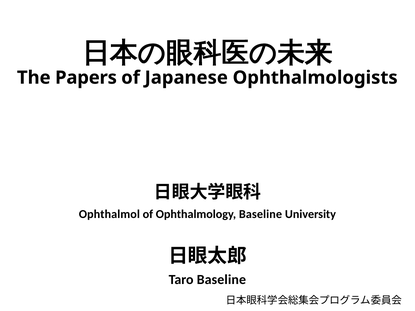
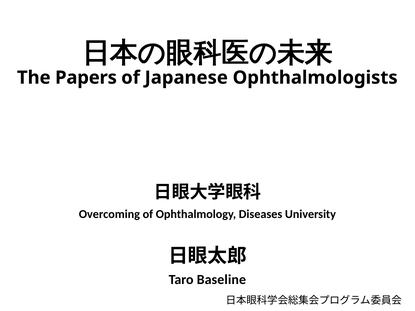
Ophthalmol: Ophthalmol -> Overcoming (109, 214)
Ophthalmology Baseline: Baseline -> Diseases (261, 214)
